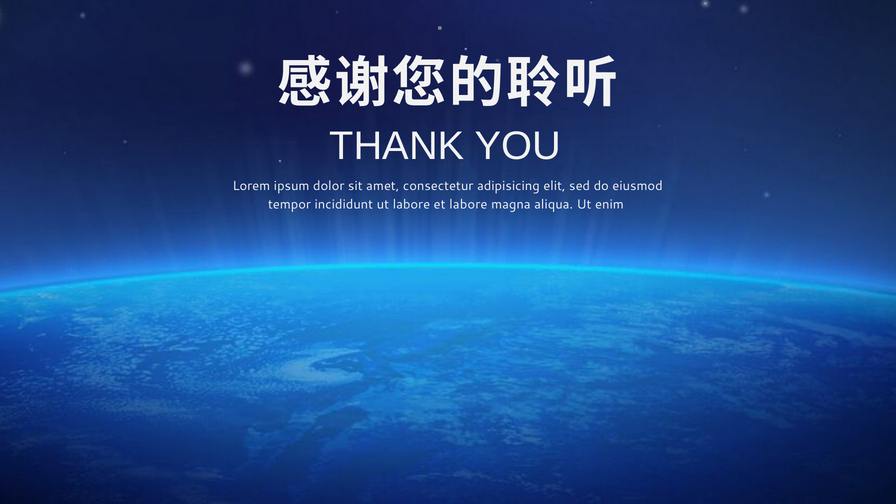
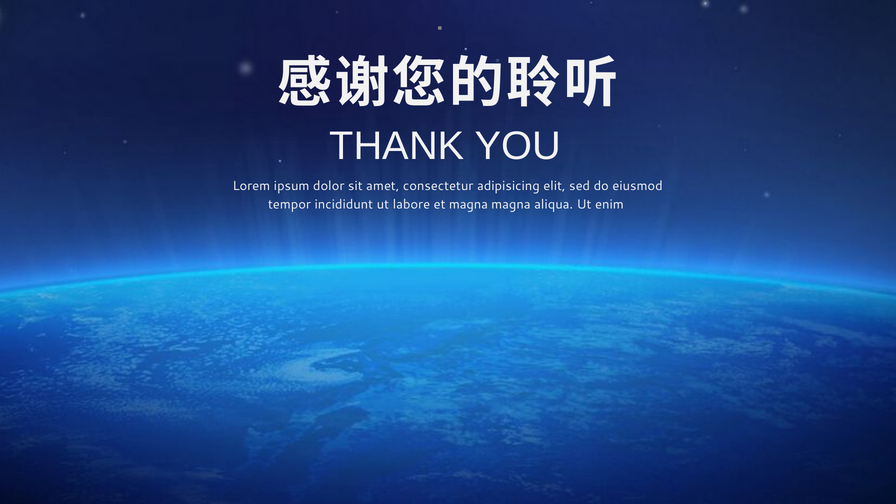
et labore: labore -> magna (468, 205)
